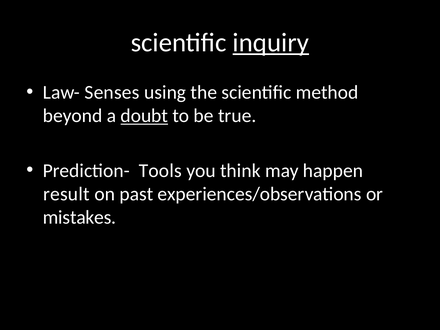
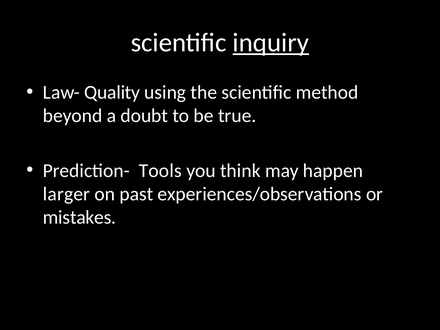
Senses: Senses -> Quality (112, 92)
doubt underline: present -> none (144, 116)
result: result -> larger (66, 194)
